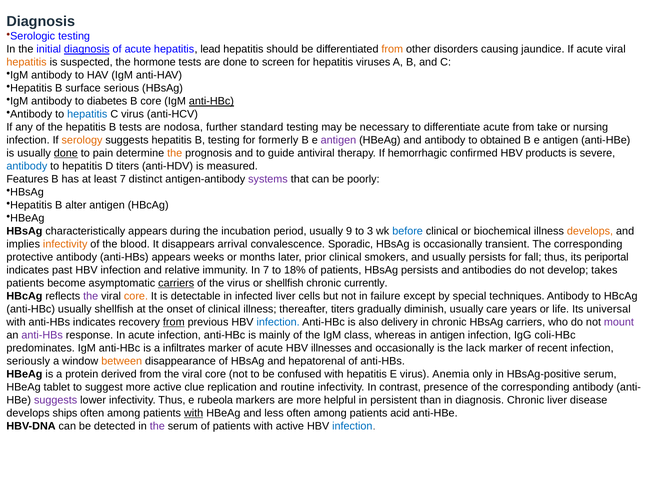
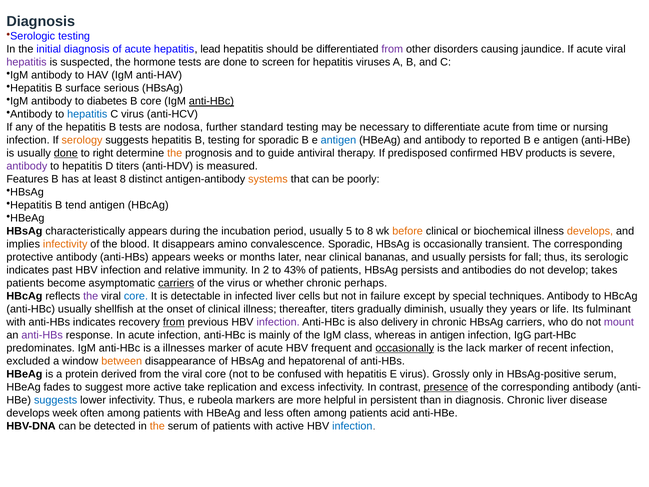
diagnosis underline: present -> none (87, 49)
from colour: orange -> purple (392, 49)
hepatitis colour: orange -> purple (27, 62)
take: take -> time (547, 127)
for formerly: formerly -> sporadic (279, 140)
antigen colour: purple -> blue (338, 140)
obtained: obtained -> reported (500, 140)
pain: pain -> right (103, 153)
hemorrhagic: hemorrhagic -> predisposed (417, 153)
antibody colour: blue -> purple (27, 166)
least 7: 7 -> 8 (123, 179)
systems colour: purple -> orange (268, 179)
alter: alter -> tend (76, 205)
9: 9 -> 5 (349, 231)
to 3: 3 -> 8 (370, 231)
before colour: blue -> orange (408, 231)
arrival: arrival -> amino (233, 244)
prior: prior -> near (315, 257)
smokers: smokers -> bananas (386, 257)
its periportal: periportal -> serologic (606, 257)
In 7: 7 -> 2 (266, 270)
18%: 18% -> 43% (295, 270)
or shellfish: shellfish -> whether (285, 283)
currently: currently -> perhaps (366, 283)
core colour: orange -> blue (136, 296)
care: care -> they (497, 309)
universal: universal -> fulminant (609, 309)
infection colour: blue -> purple (278, 322)
coli-HBc: coli-HBc -> part-HBc (555, 335)
infiltrates: infiltrates -> illnesses (184, 348)
illnesses: illnesses -> frequent (331, 348)
occasionally underline: none -> present (405, 348)
seriously: seriously -> excluded (28, 361)
Anemia: Anemia -> Grossly (451, 374)
tablet: tablet -> fades (57, 387)
clue: clue -> take (195, 387)
routine: routine -> excess (298, 387)
presence underline: none -> present (446, 387)
suggests colour: purple -> blue (56, 400)
ships: ships -> week (65, 413)
with underline: present -> none (194, 413)
the colour: purple -> orange (157, 426)
